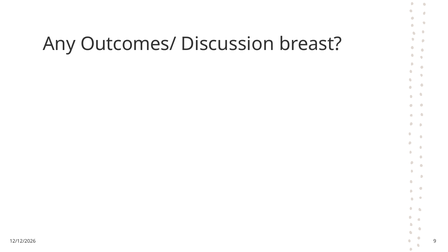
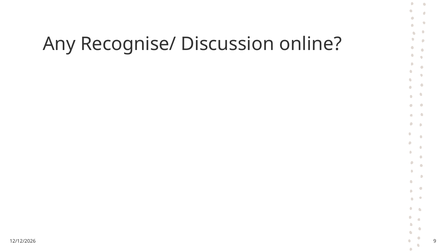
Outcomes/: Outcomes/ -> Recognise/ (128, 44)
breast: breast -> online (310, 44)
